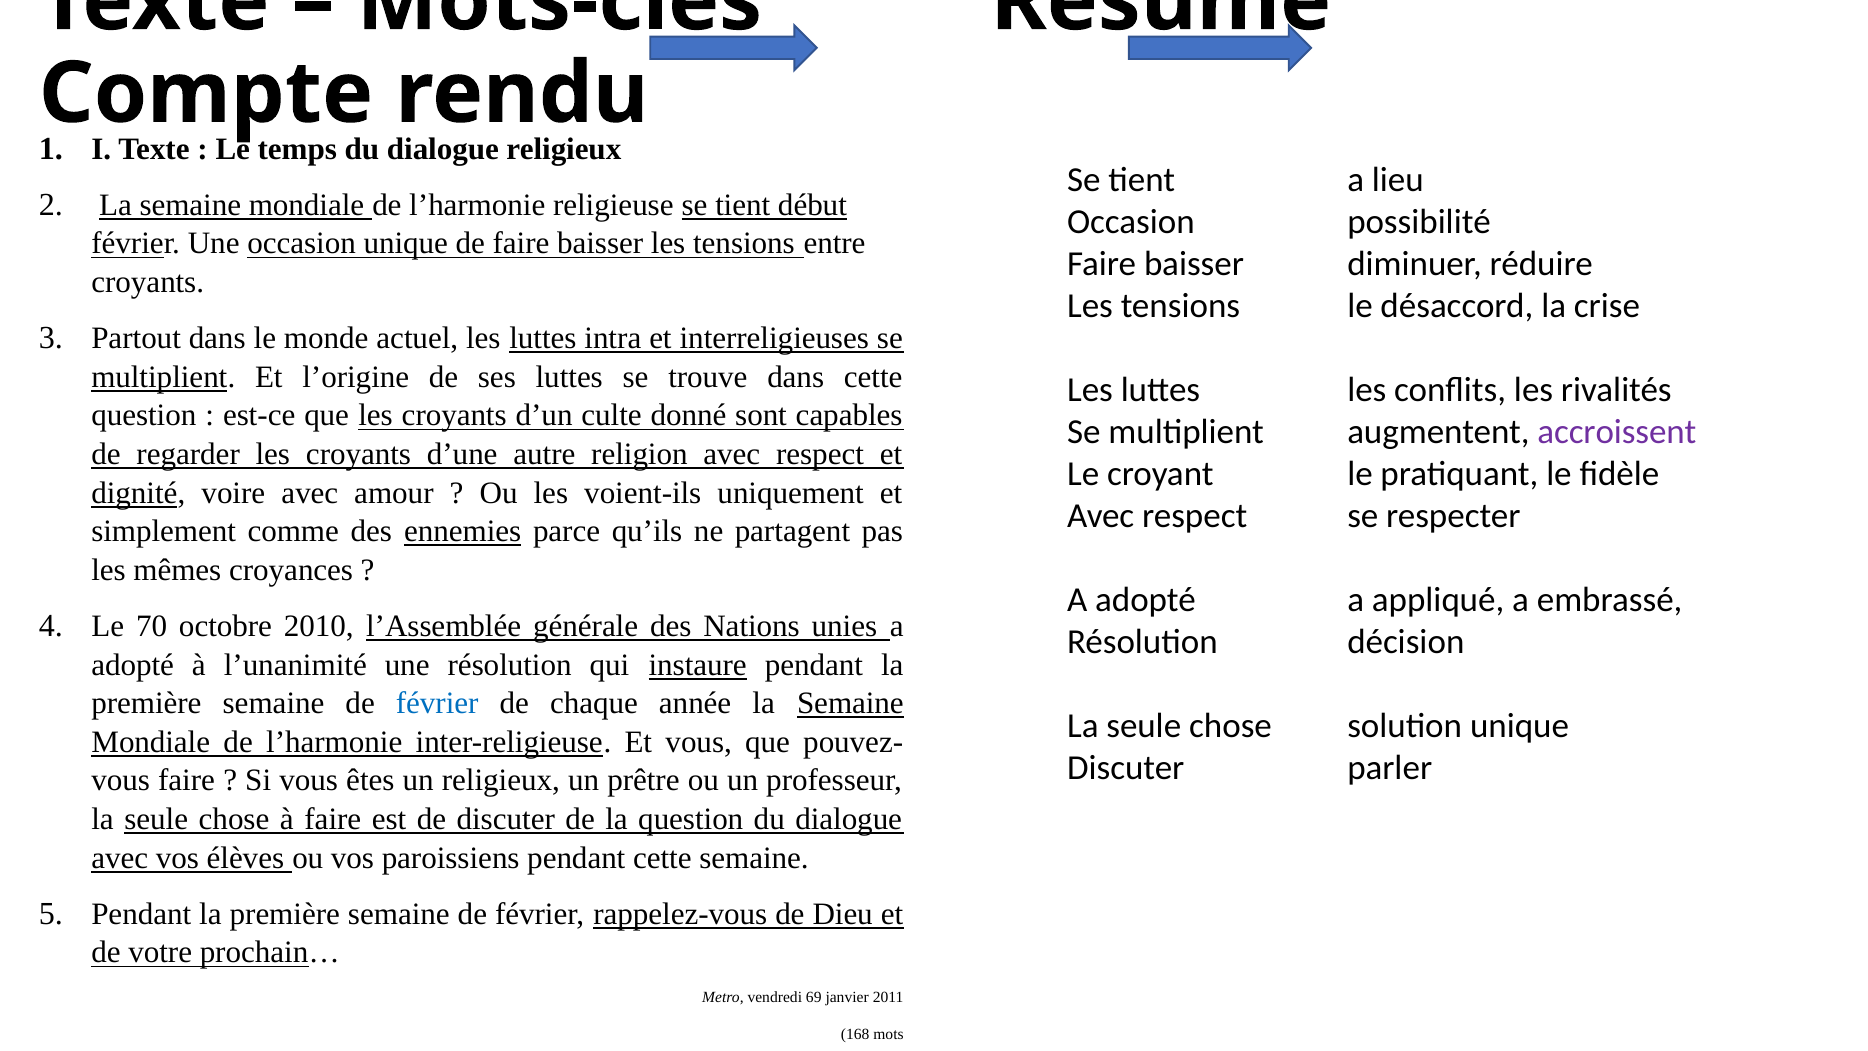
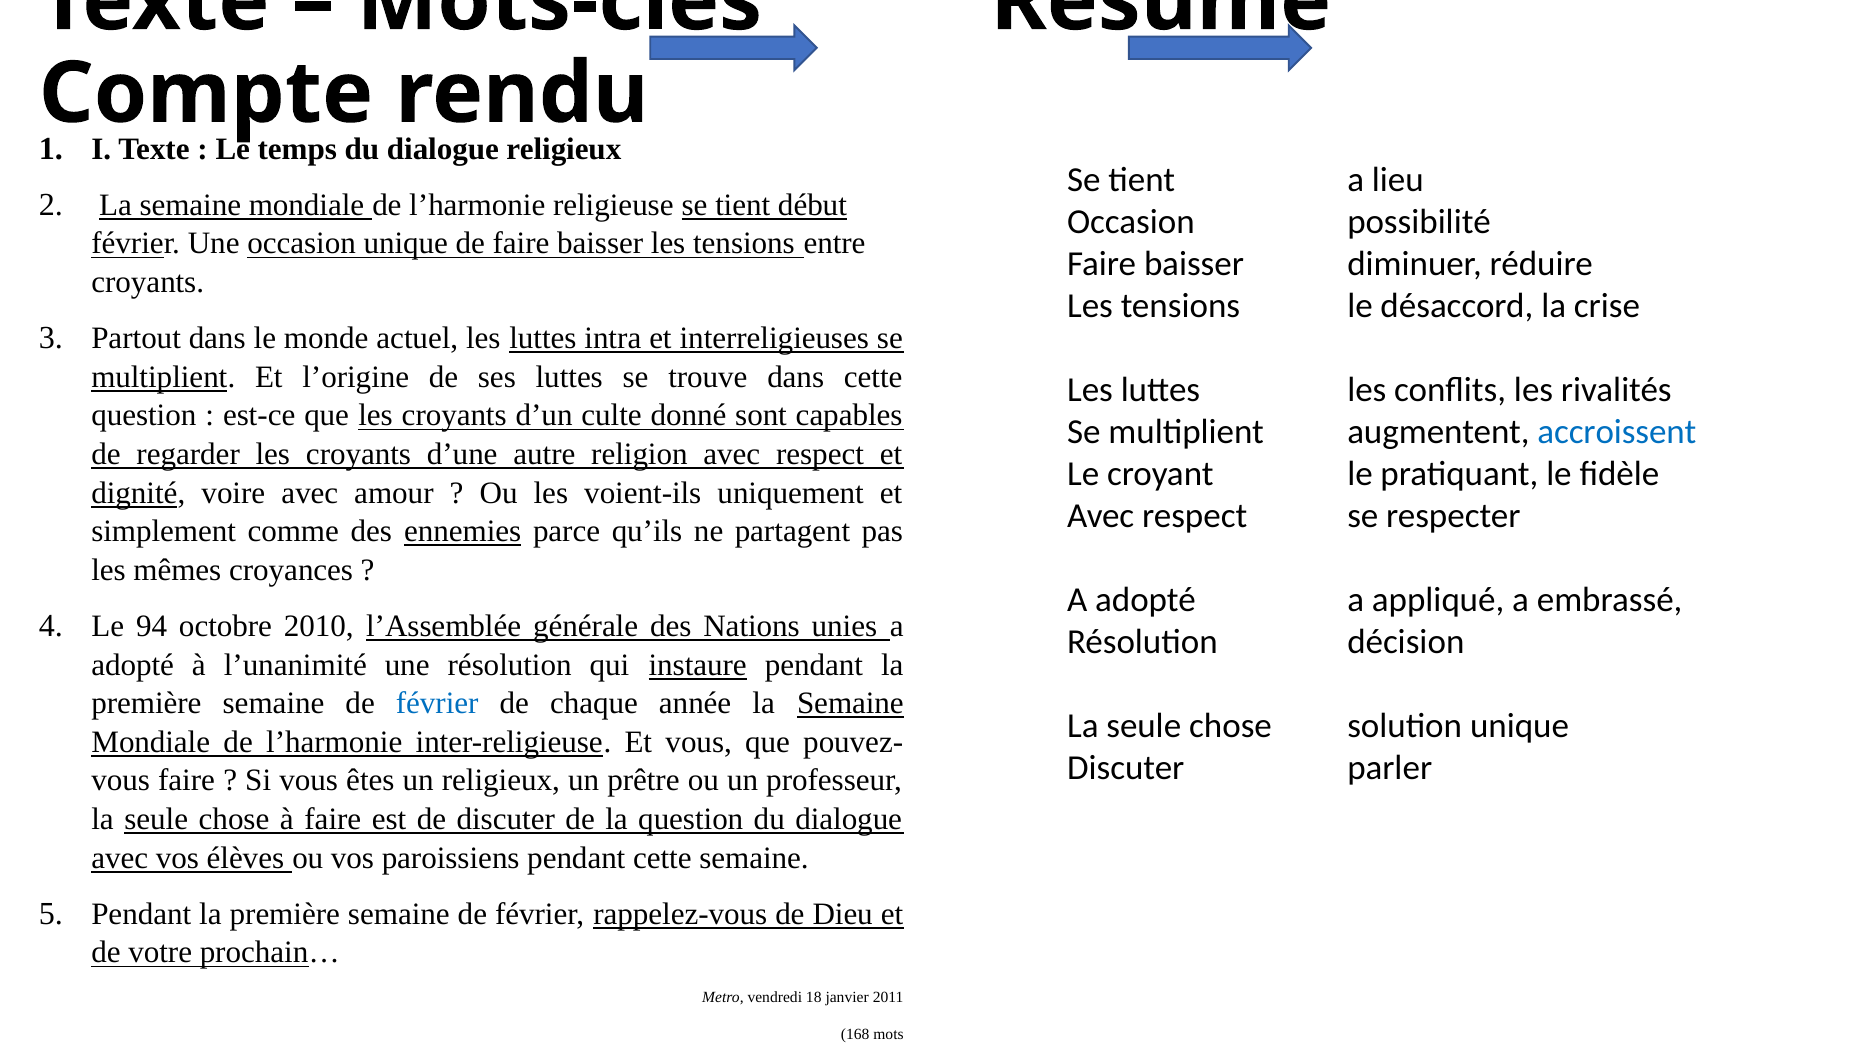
accroissent colour: purple -> blue (1617, 432)
70: 70 -> 94 (152, 626)
69: 69 -> 18 (814, 997)
